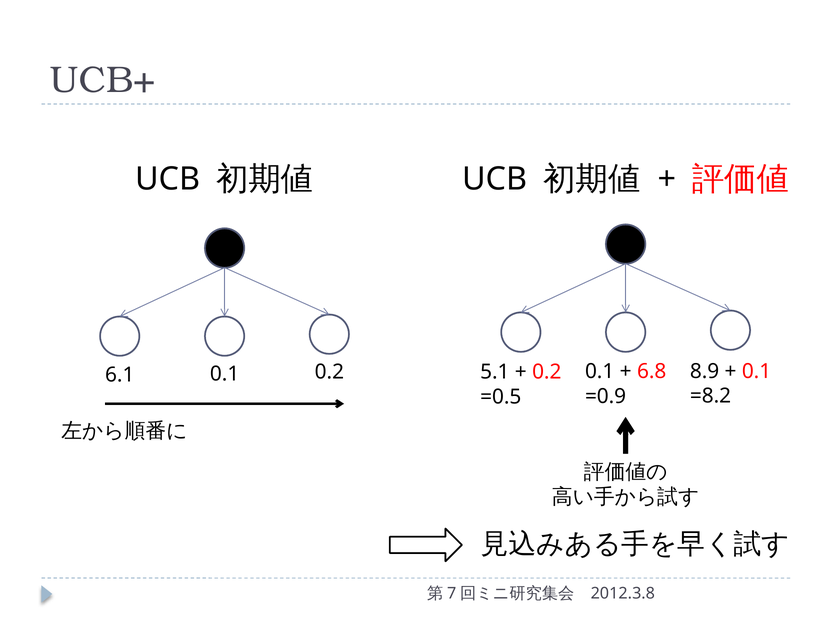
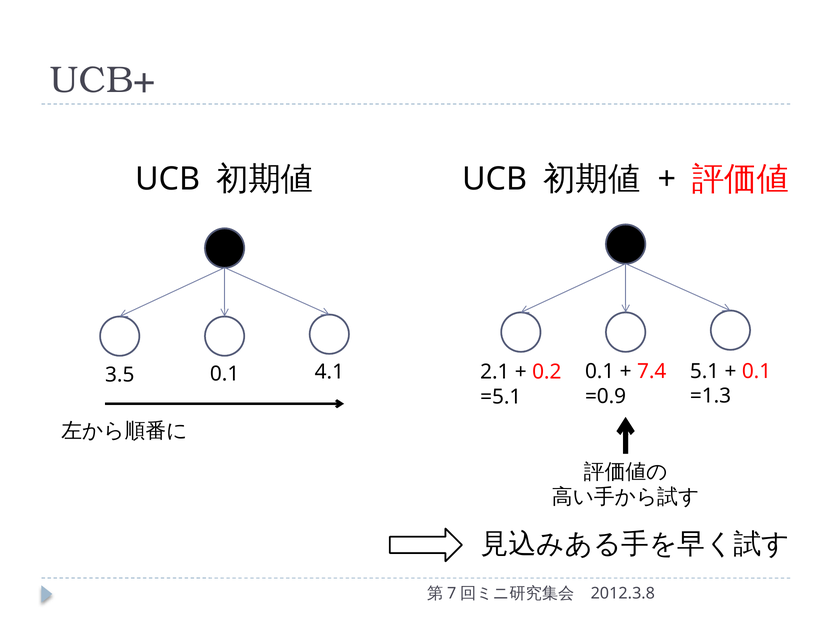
8.9: 8.9 -> 5.1 (705, 371)
6.8: 6.8 -> 7.4 (652, 371)
5.1: 5.1 -> 2.1 (495, 372)
6.1: 6.1 -> 3.5 (120, 375)
0.1 0.2: 0.2 -> 4.1 (329, 372)
=8.2: =8.2 -> =1.3 (710, 396)
=0.5: =0.5 -> =5.1 (501, 397)
